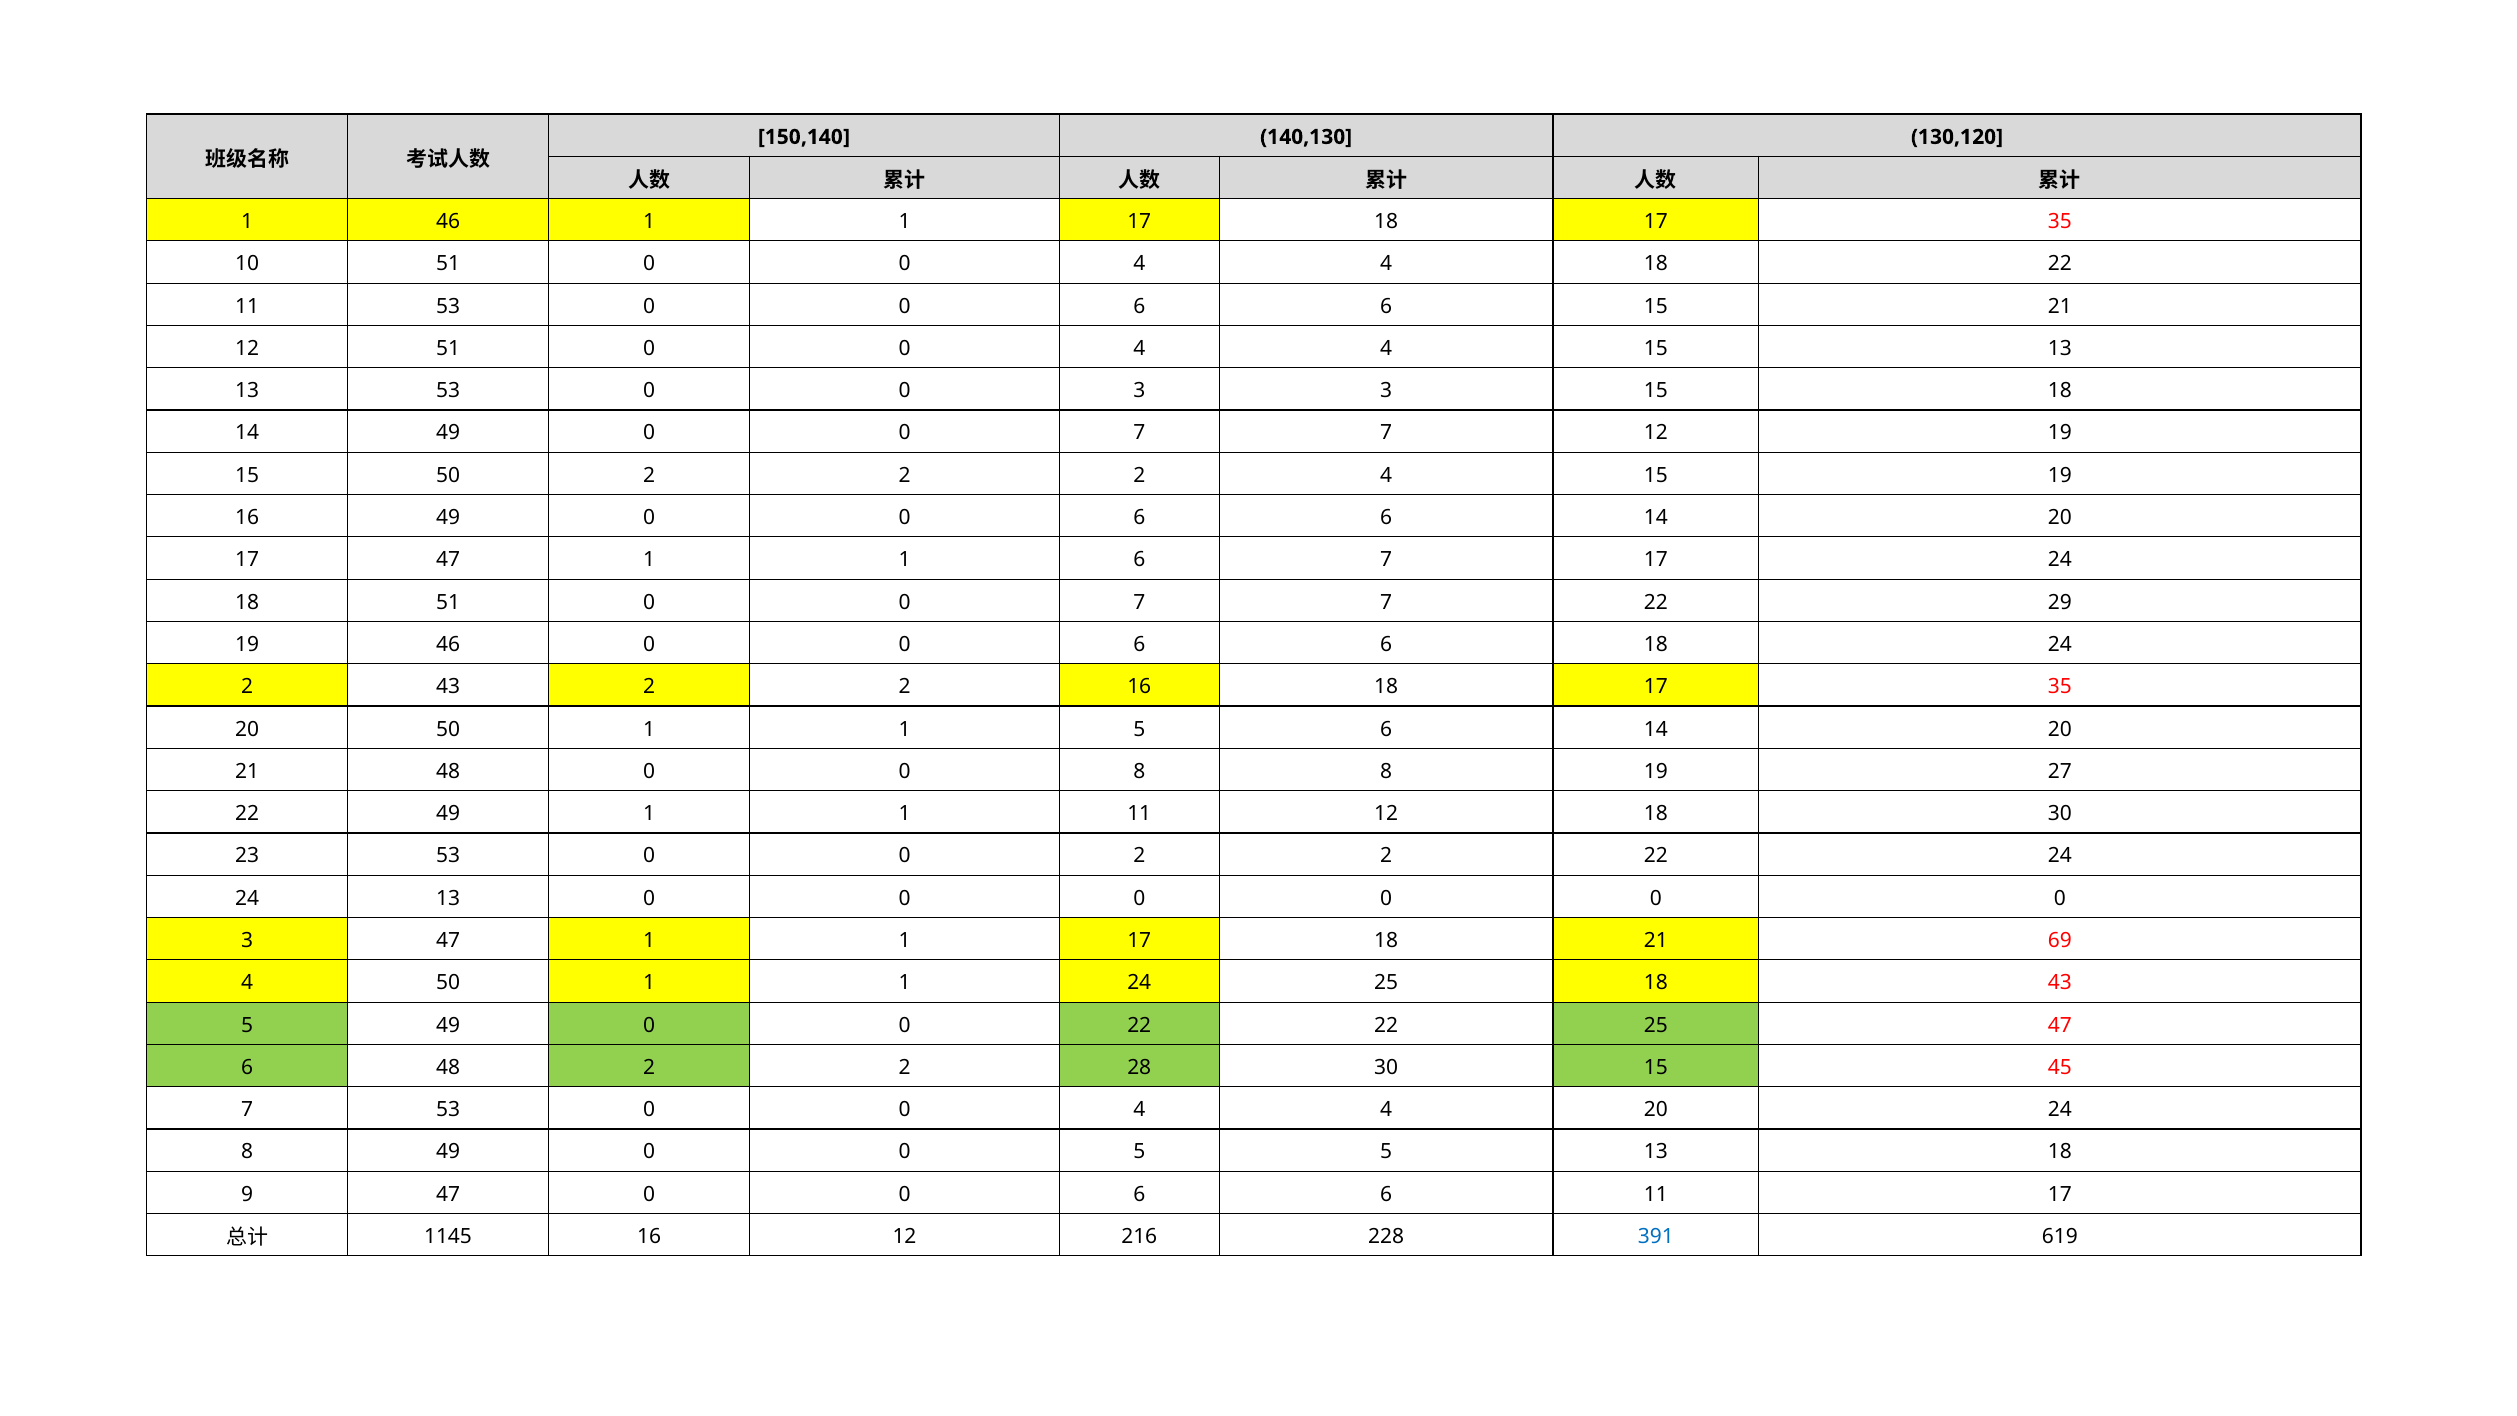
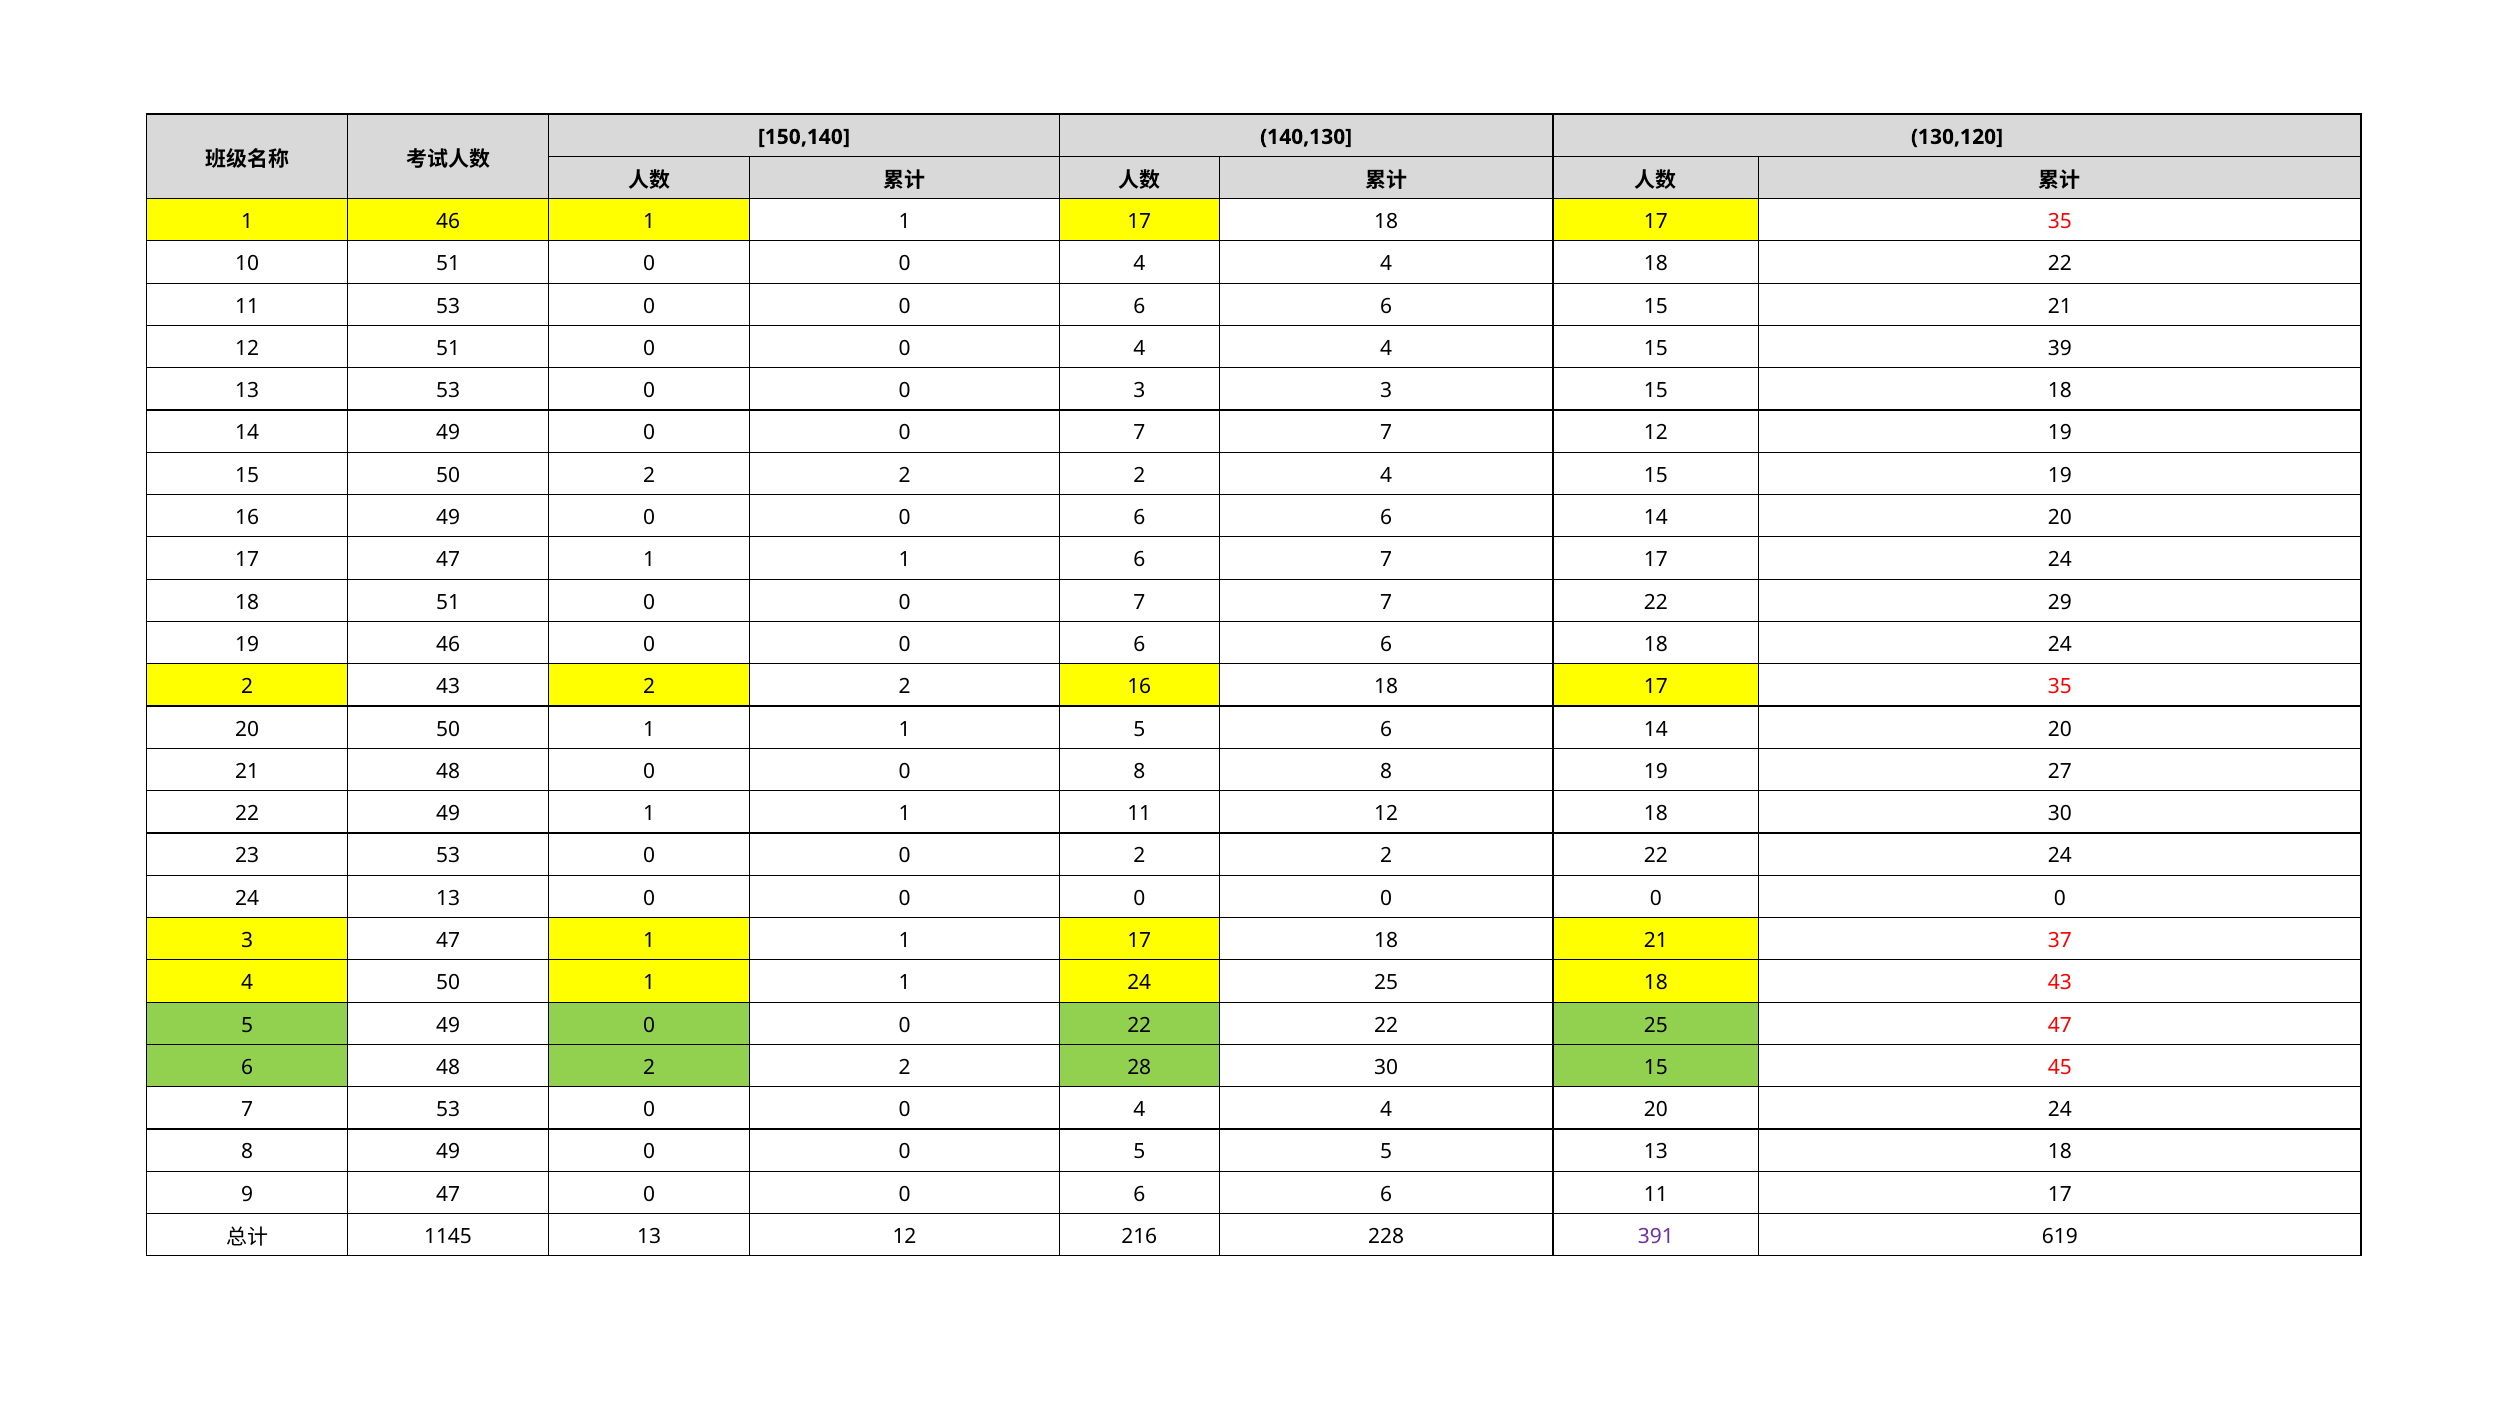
15 13: 13 -> 39 (2060, 348)
69: 69 -> 37 (2060, 940)
1145 16: 16 -> 13 (649, 1236)
391 colour: blue -> purple (1656, 1236)
